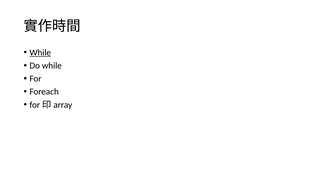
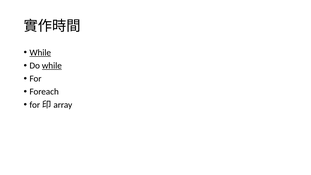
while underline: none -> present (52, 66)
